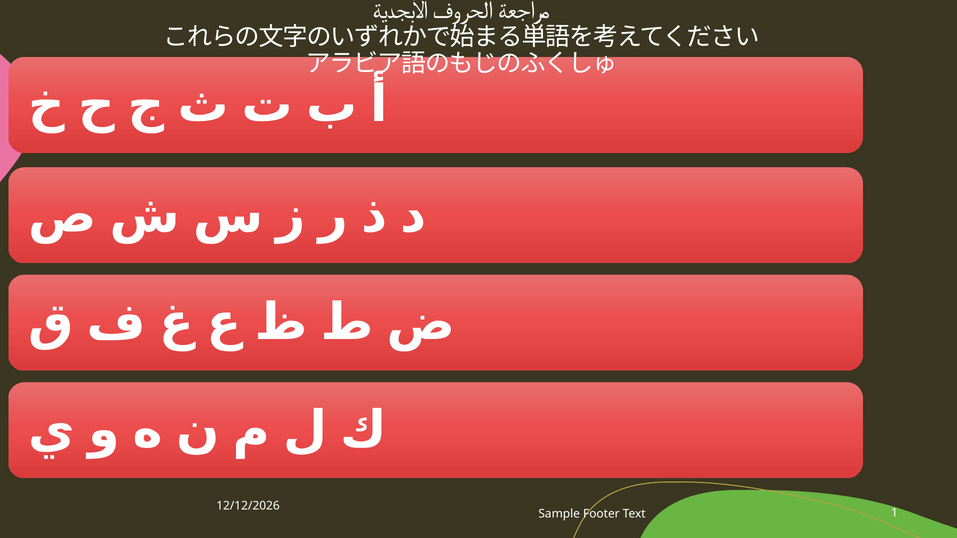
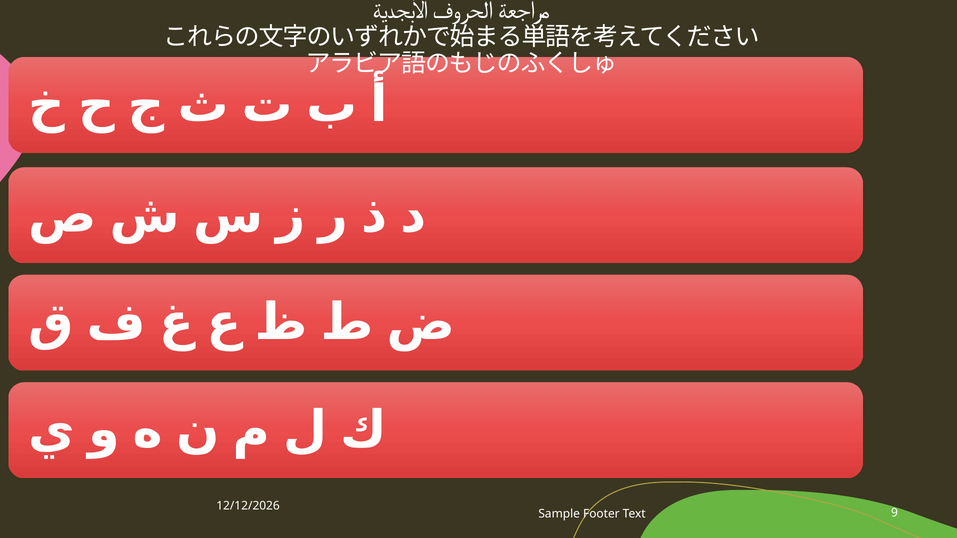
1: 1 -> 9 (895, 513)
